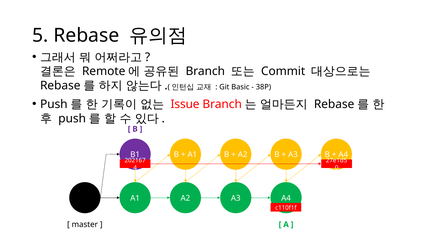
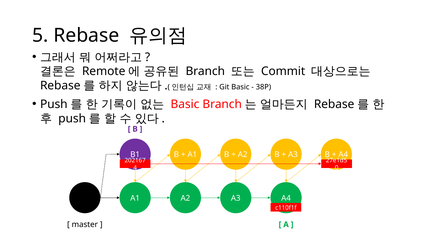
Issue: Issue -> Basic (185, 104)
